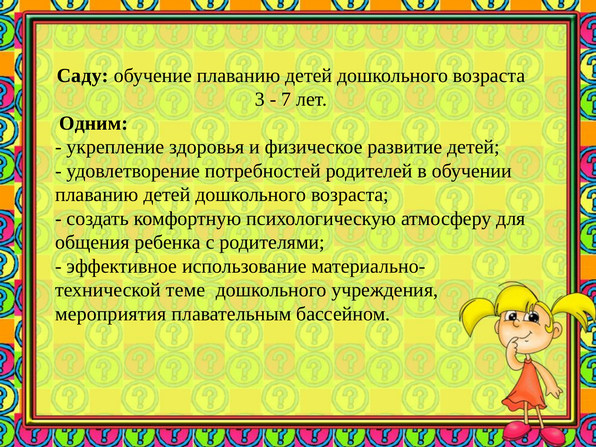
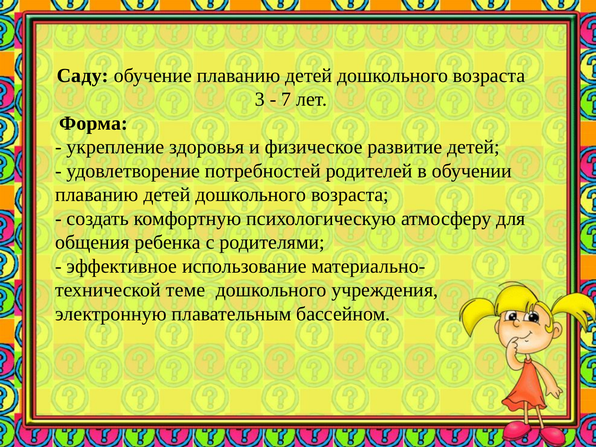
Одним: Одним -> Форма (94, 123)
мероприятия: мероприятия -> электронную (111, 314)
